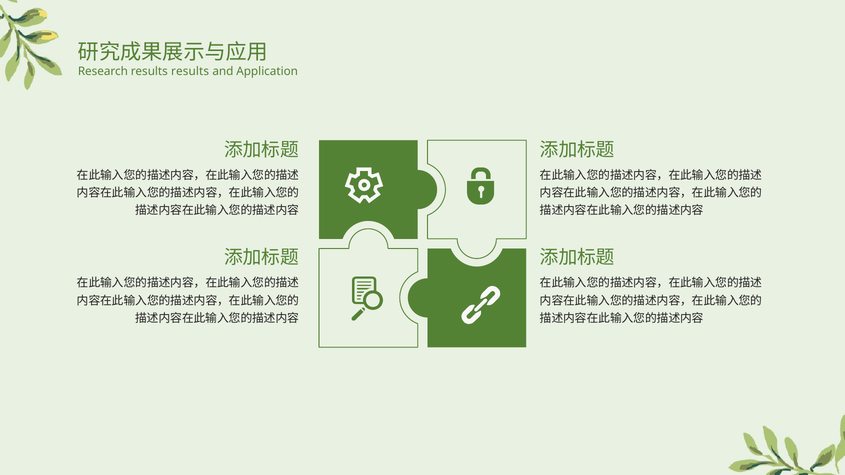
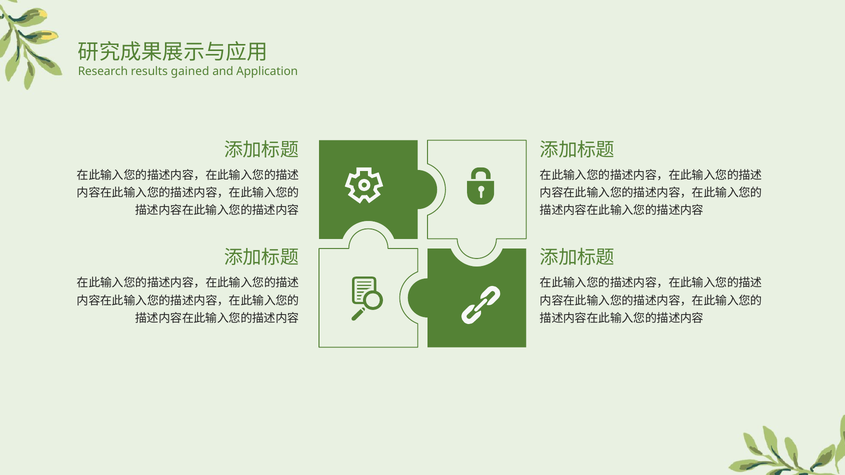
results results: results -> gained (190, 72)
